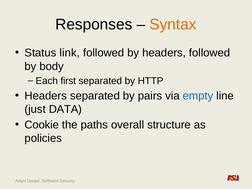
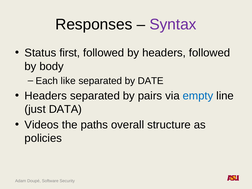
Syntax colour: orange -> purple (173, 24)
link: link -> first (70, 53)
first: first -> like (68, 81)
HTTP: HTTP -> DATE (151, 81)
Cookie: Cookie -> Videos (42, 125)
